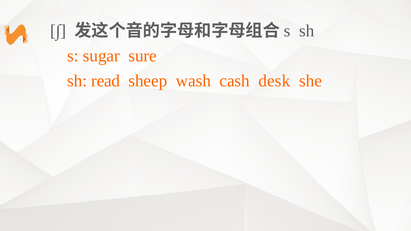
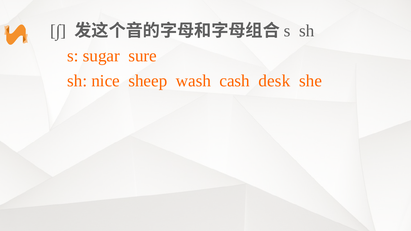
read: read -> nice (106, 81)
